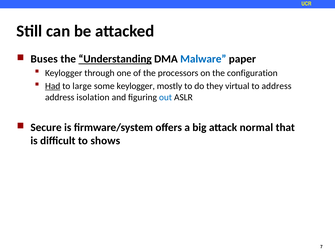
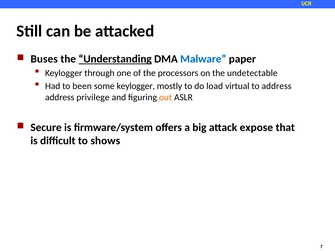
configuration: configuration -> undetectable (252, 73)
Had underline: present -> none (53, 86)
large: large -> been (82, 86)
they: they -> load (215, 86)
isolation: isolation -> privilege (93, 97)
out colour: blue -> orange (166, 97)
normal: normal -> expose (256, 128)
